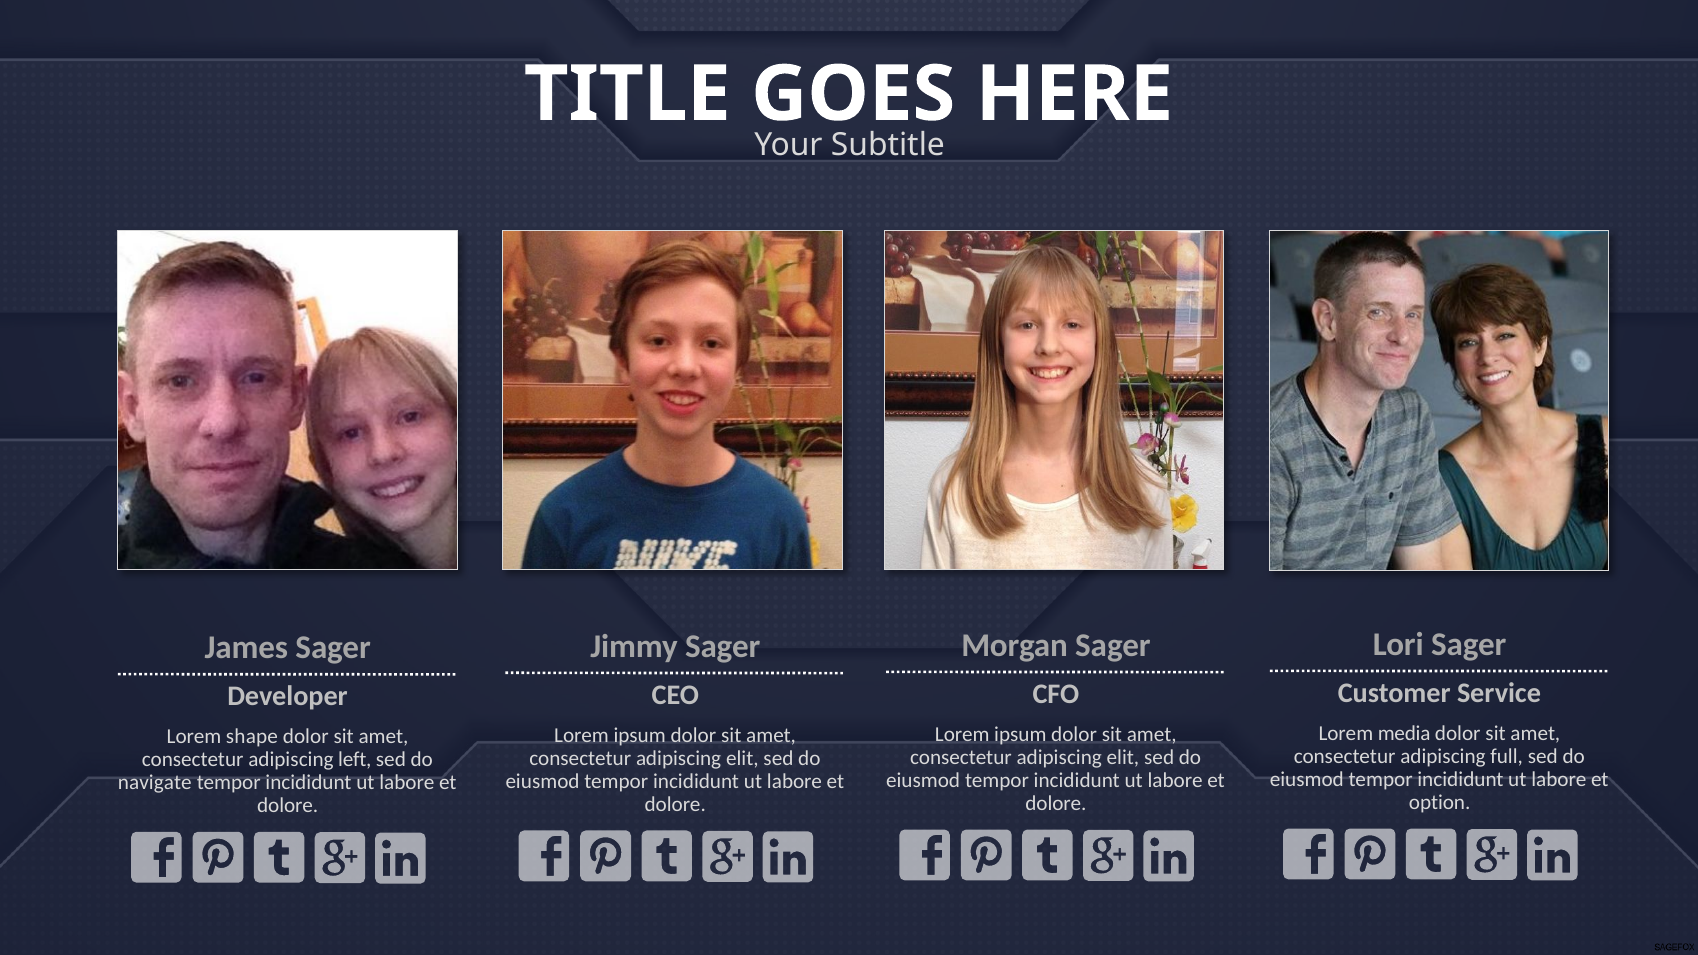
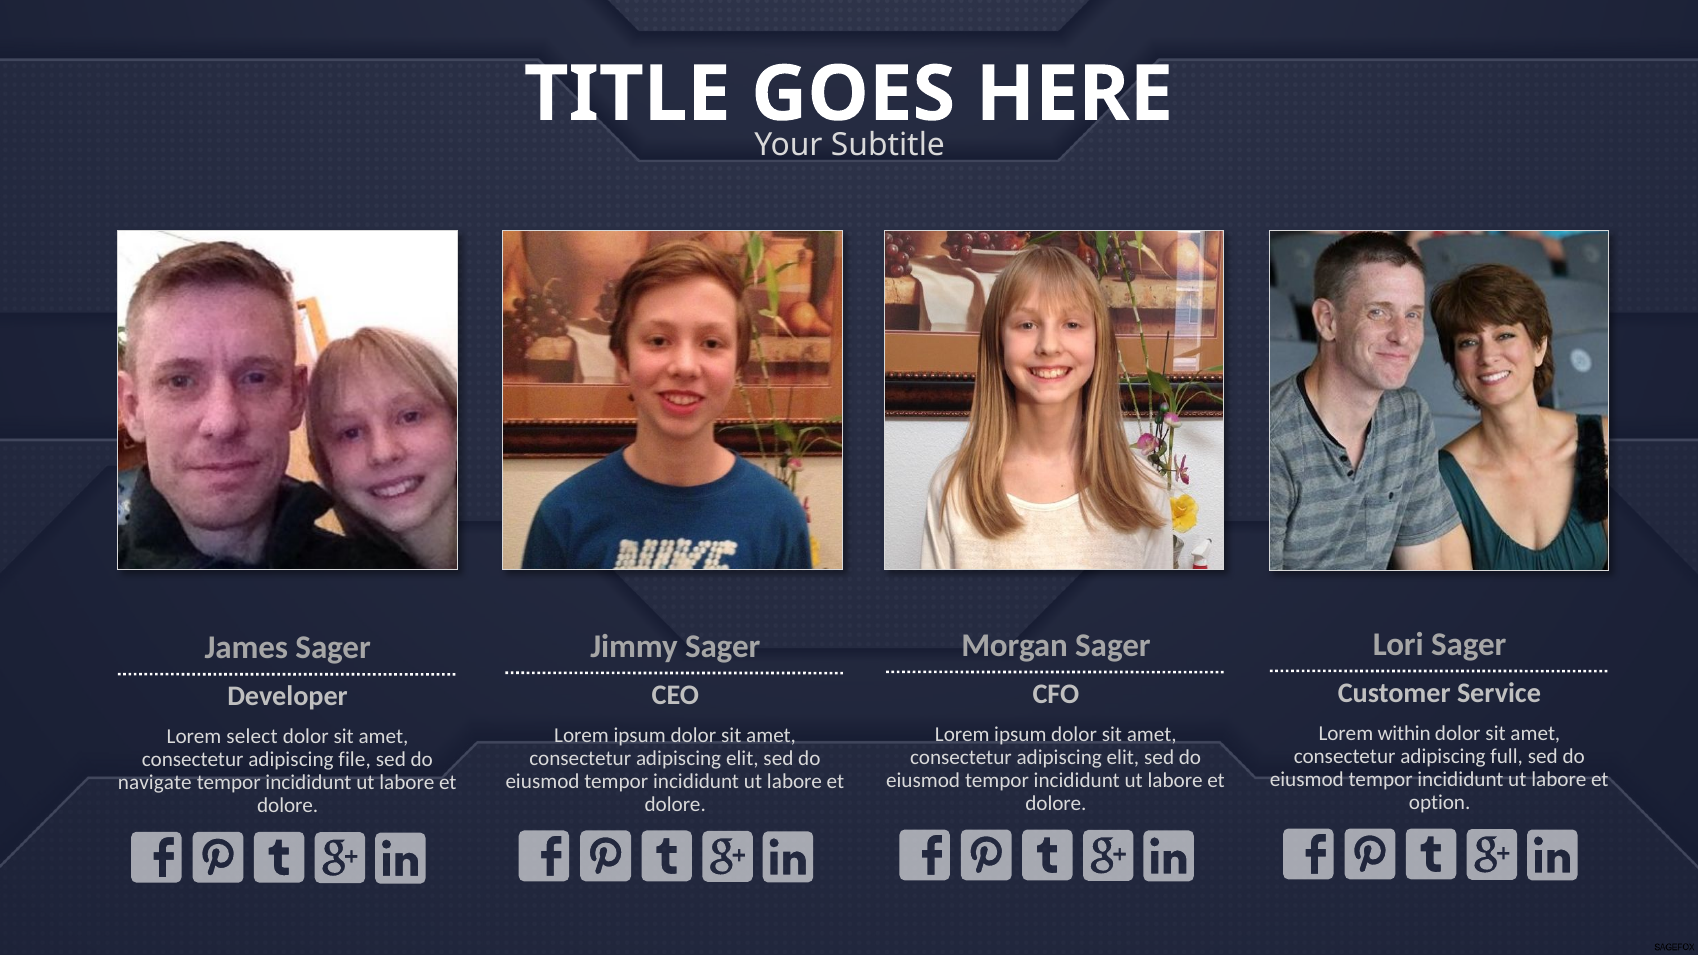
media: media -> within (1404, 733)
shape: shape -> select (252, 737)
left: left -> file (355, 760)
